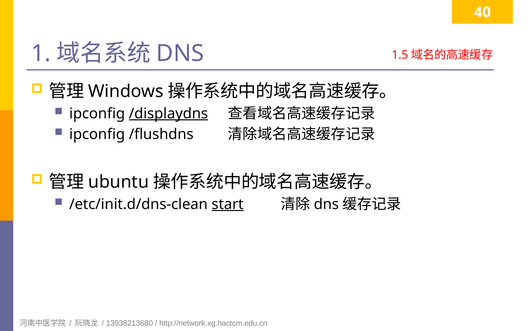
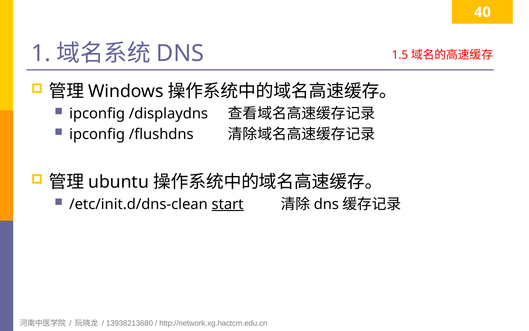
/displaydns underline: present -> none (168, 113)
